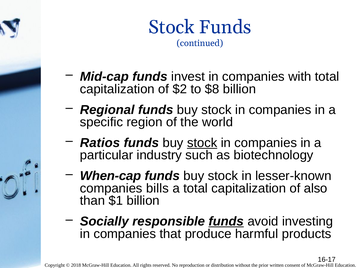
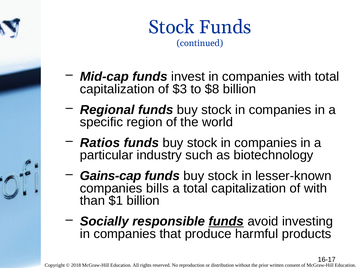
$2: $2 -> $3 (180, 89)
stock underline: present -> none (202, 143)
When-cap: When-cap -> Gains-cap (111, 176)
of also: also -> with (316, 189)
